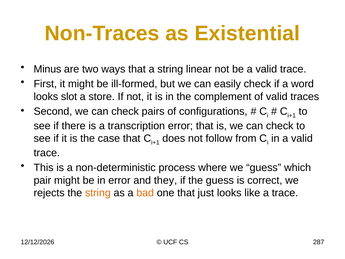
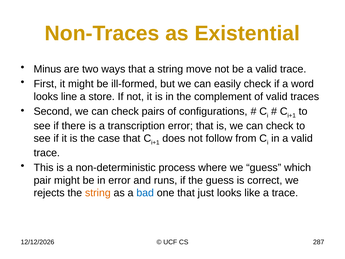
linear: linear -> move (199, 69)
slot: slot -> line (69, 97)
they: they -> runs (166, 180)
bad colour: orange -> blue (145, 193)
